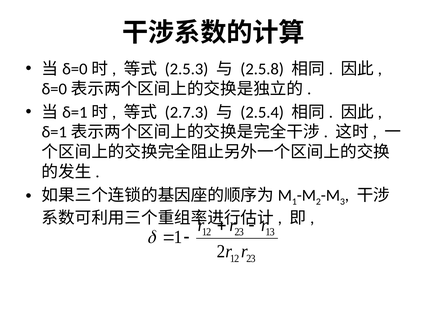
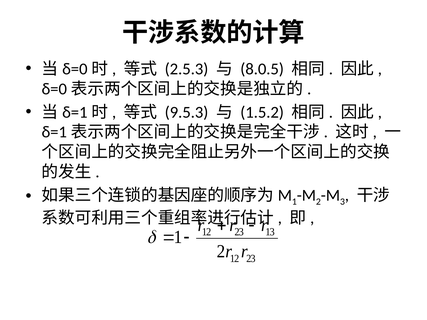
2.5.8: 2.5.8 -> 8.0.5 (262, 69)
2.7.3: 2.7.3 -> 9.5.3 (187, 112)
2.5.4: 2.5.4 -> 1.5.2 (262, 112)
